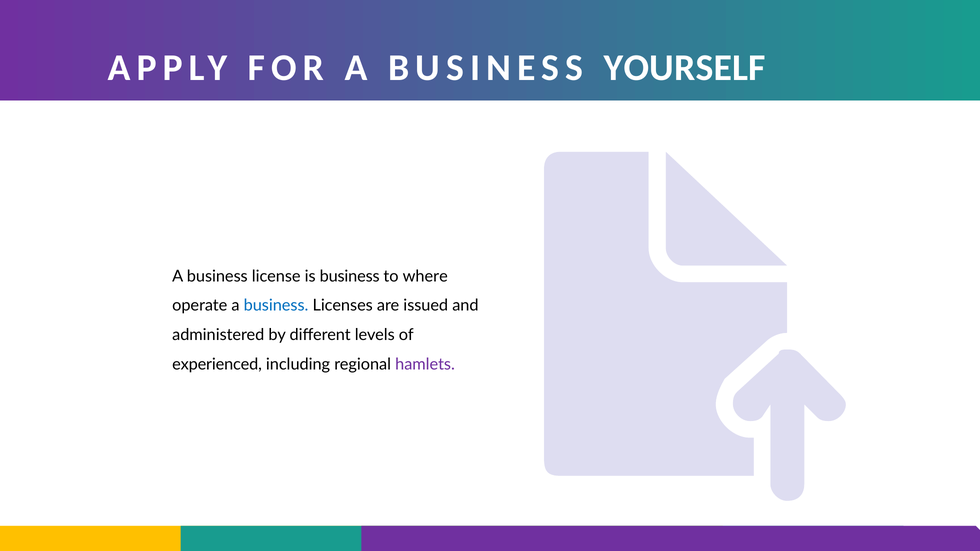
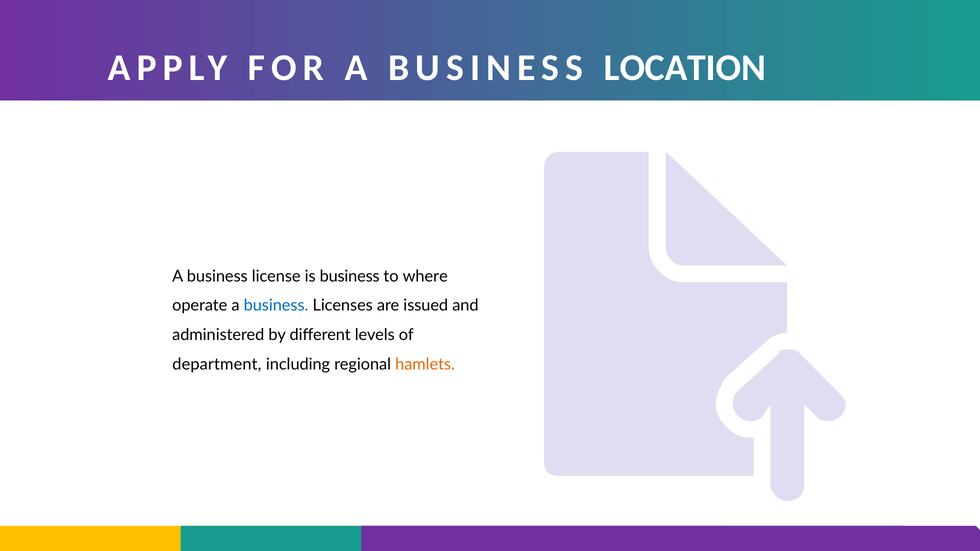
YOURSELF: YOURSELF -> LOCATION (685, 68)
experienced: experienced -> department (217, 364)
hamlets colour: purple -> orange (425, 364)
